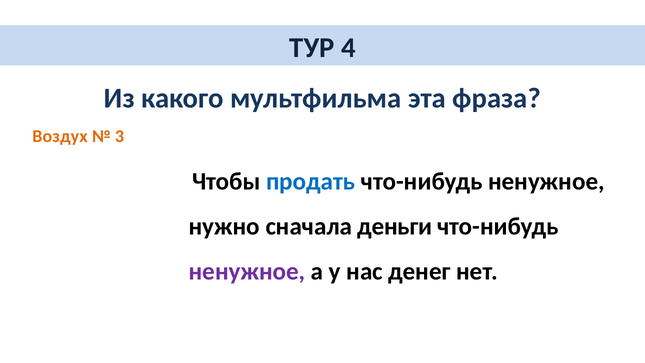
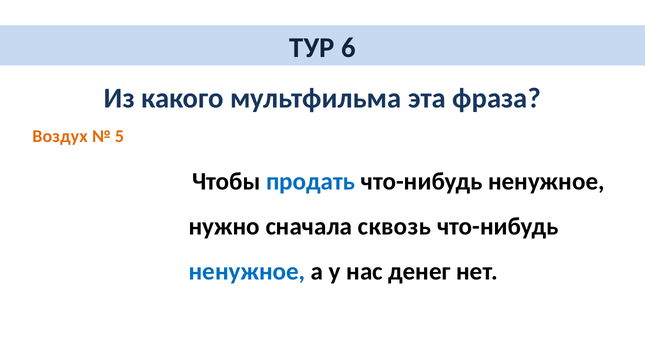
4: 4 -> 6 (348, 48)
3: 3 -> 5 (120, 136)
деньги: деньги -> сквозь (394, 226)
ненужное colour: purple -> blue (247, 272)
